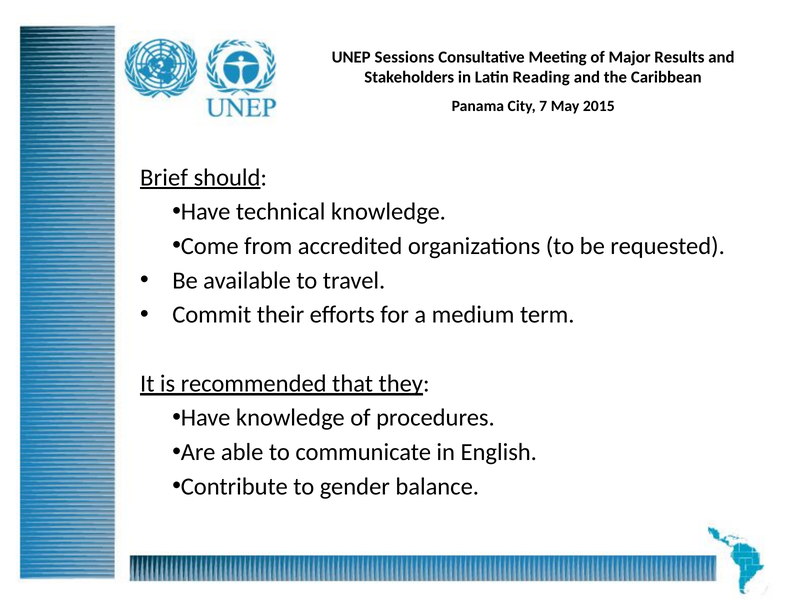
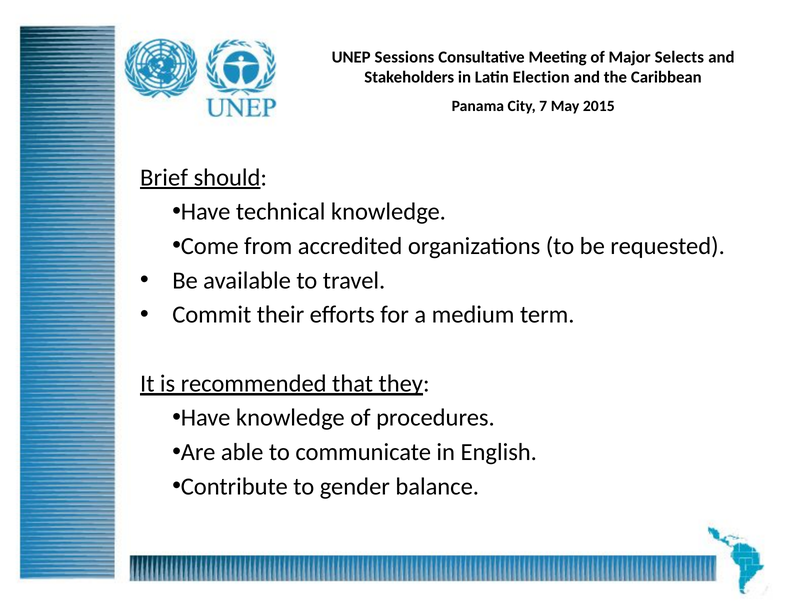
Results: Results -> Selects (679, 57)
Reading: Reading -> Election (541, 77)
